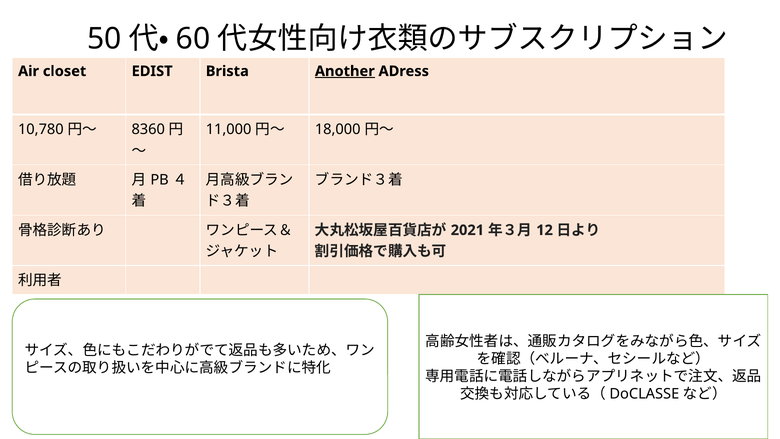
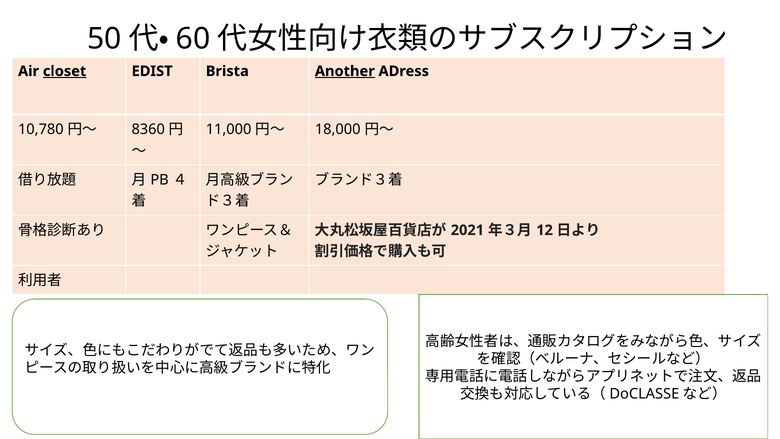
closet underline: none -> present (65, 71)
